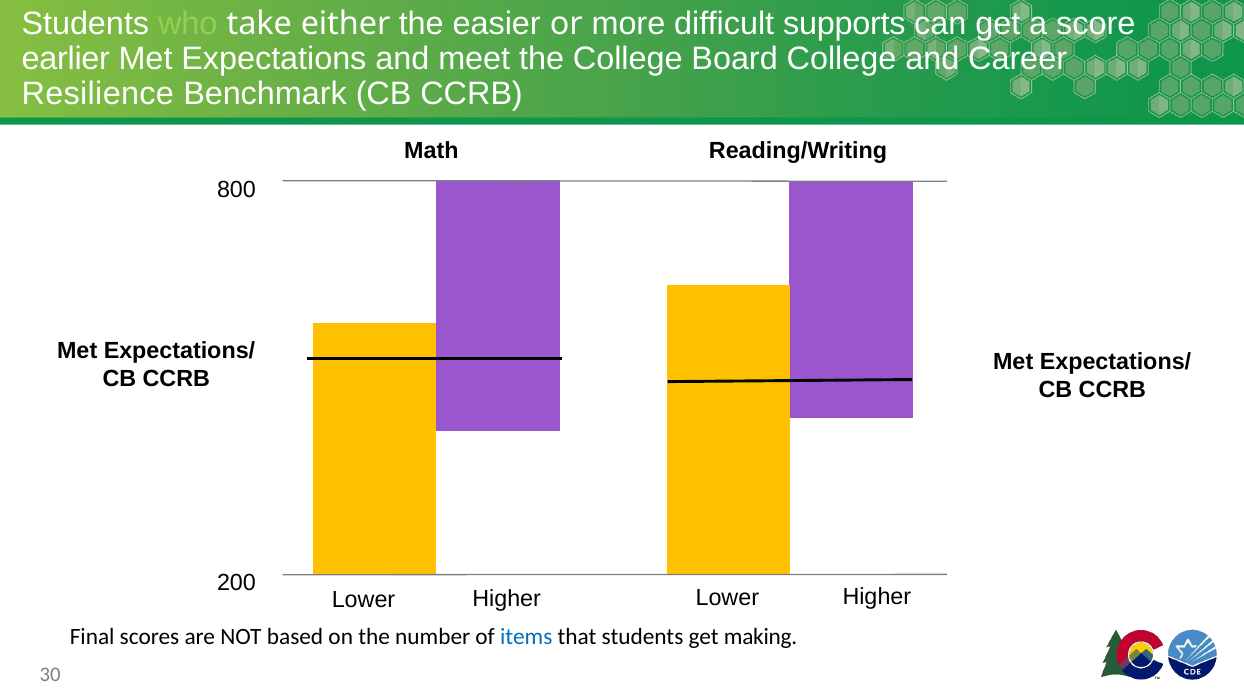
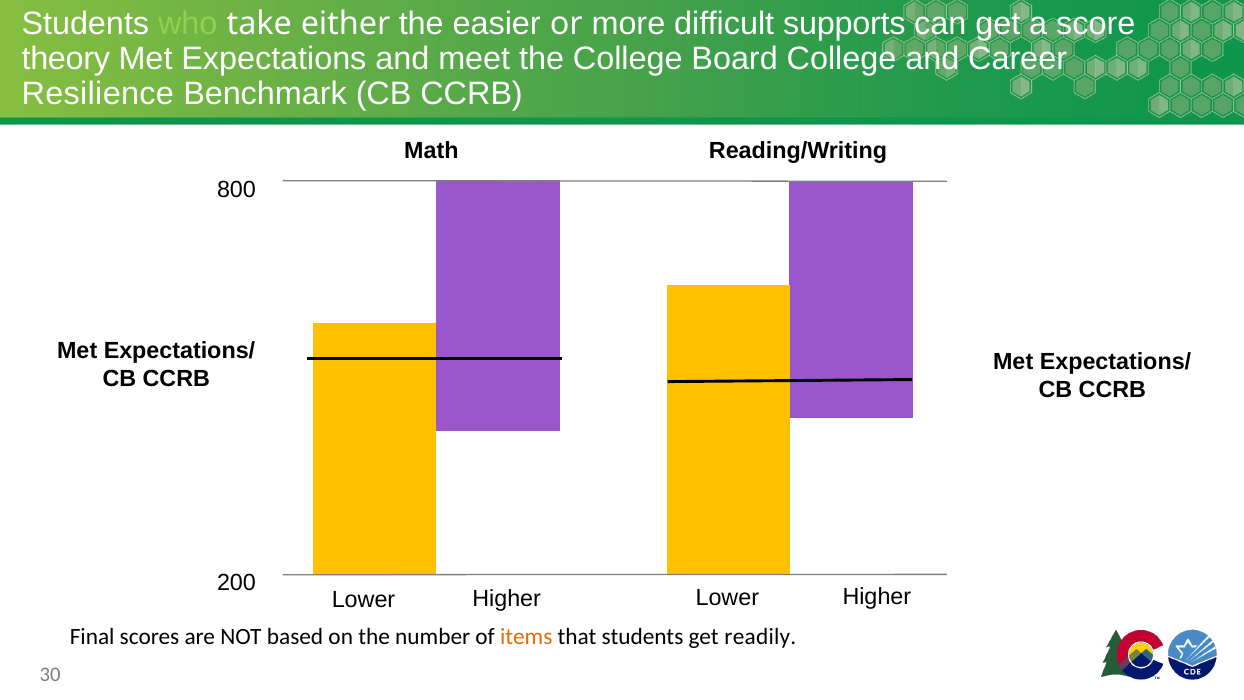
earlier: earlier -> theory (66, 59)
items colour: blue -> orange (526, 637)
making: making -> readily (760, 637)
